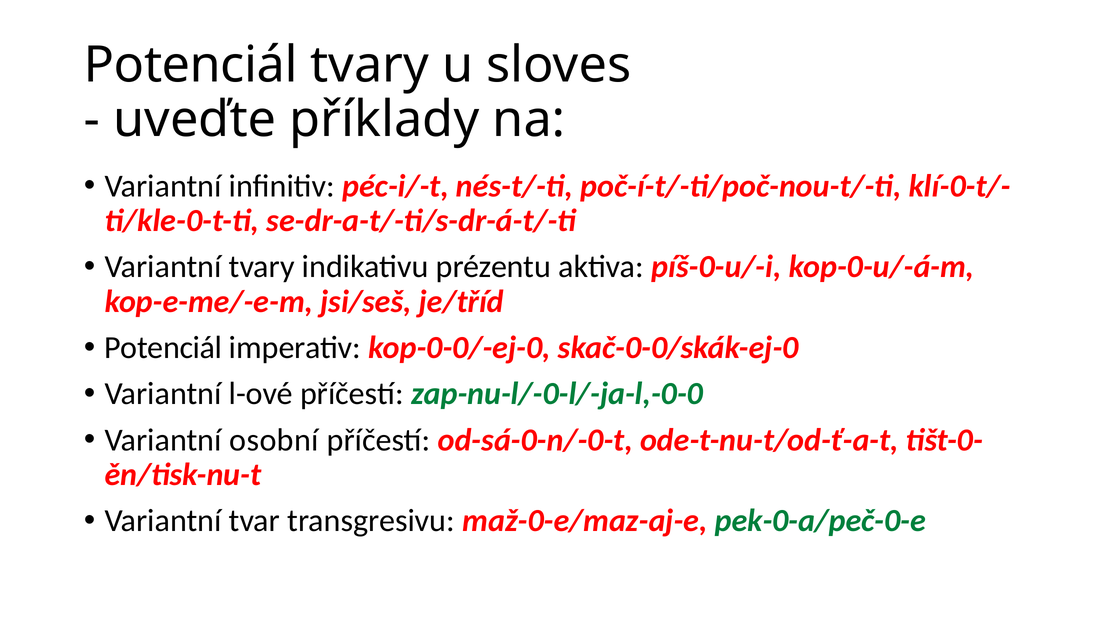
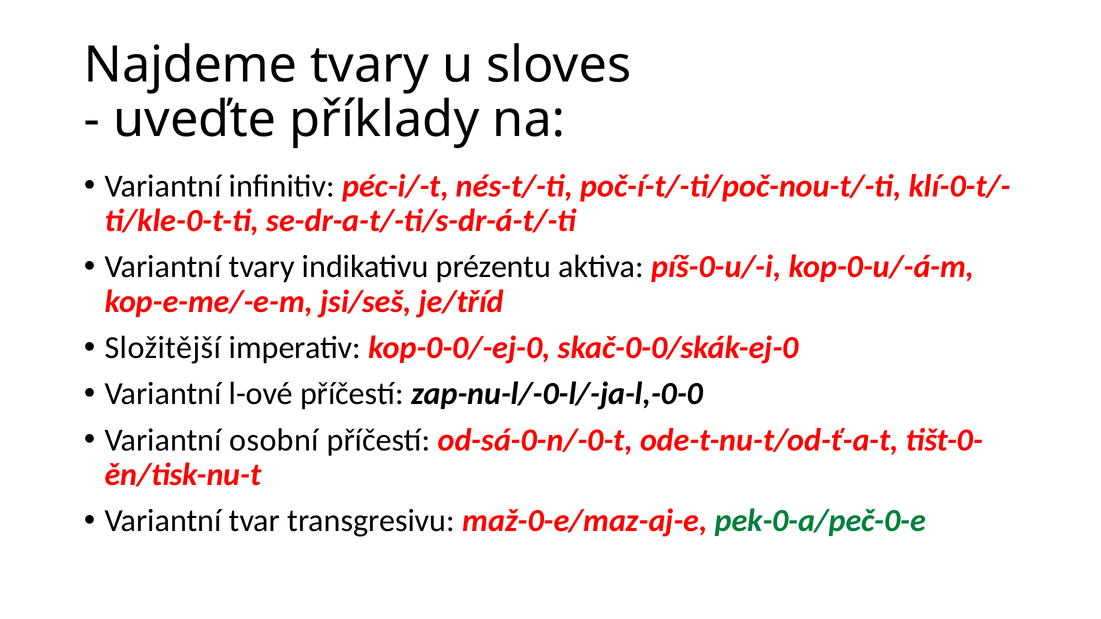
Potenciál: Potenciál -> Najdeme (191, 65)
Potenciál: Potenciál -> Složitější (163, 348)
zap-nu-l/-0-l/-ja-l,-0-0 colour: green -> black (557, 394)
